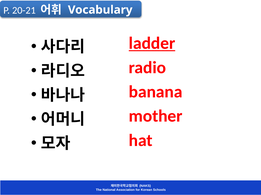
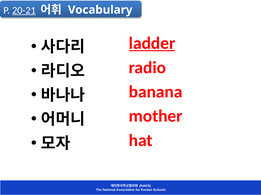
20-21 underline: none -> present (24, 10)
